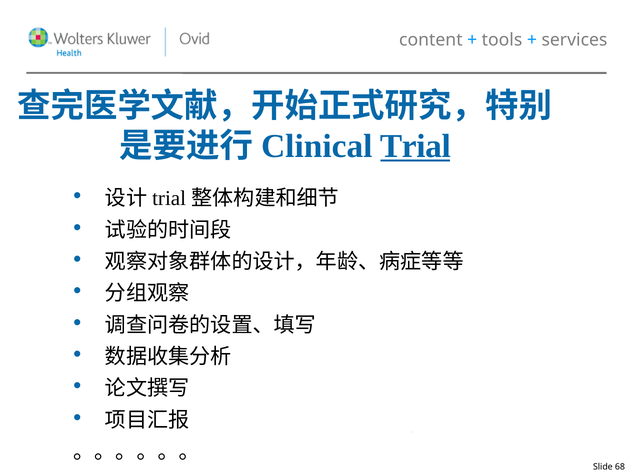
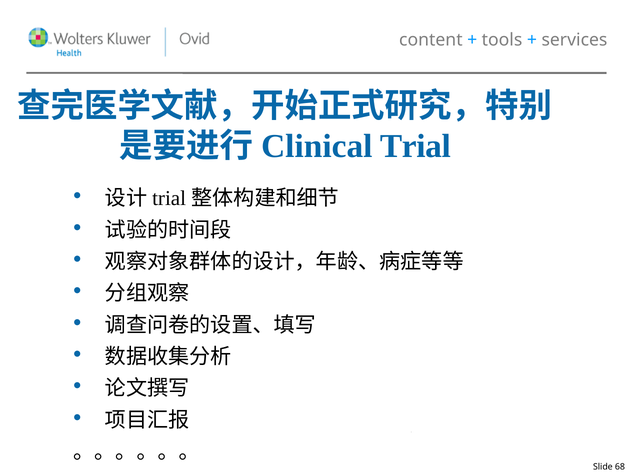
Trial underline: present -> none (415, 146)
